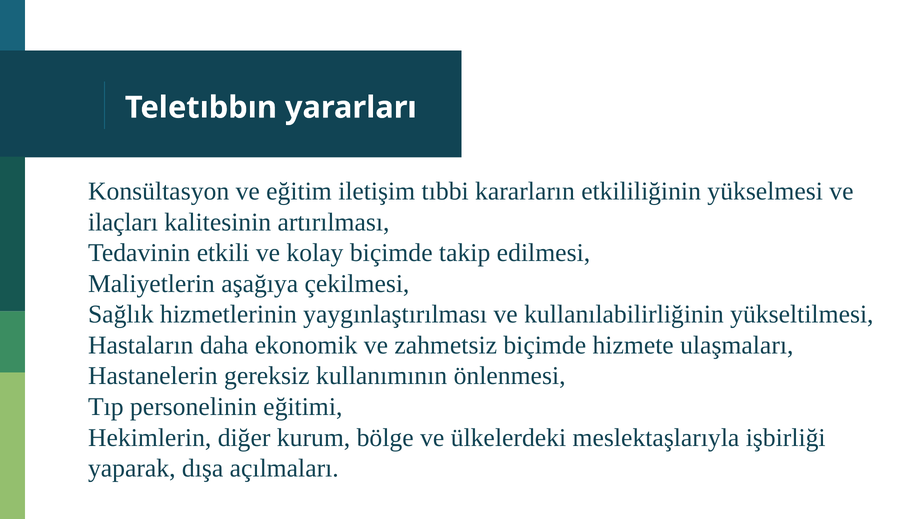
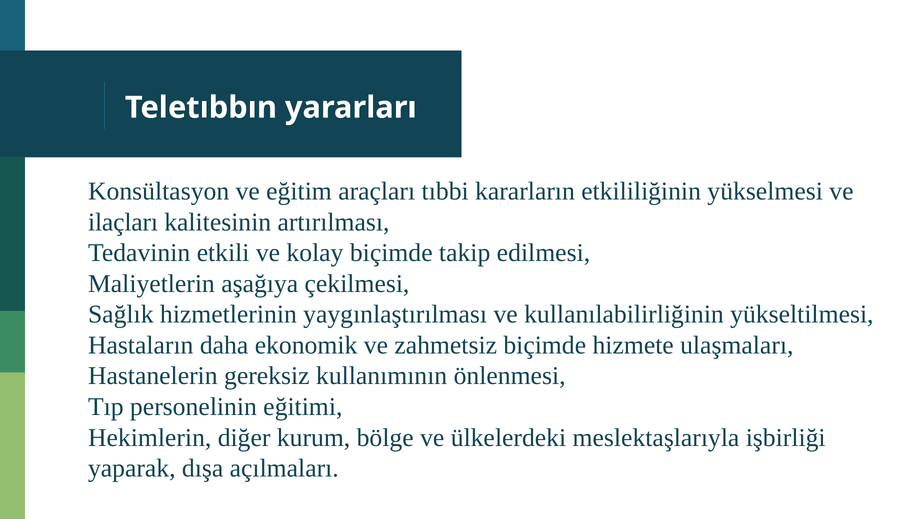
iletişim: iletişim -> araçları (377, 192)
